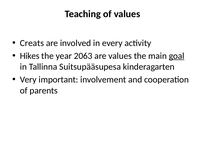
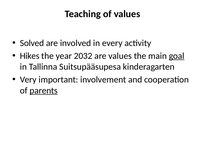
Creats: Creats -> Solved (32, 43)
2063: 2063 -> 2032 (83, 56)
parents underline: none -> present (44, 90)
